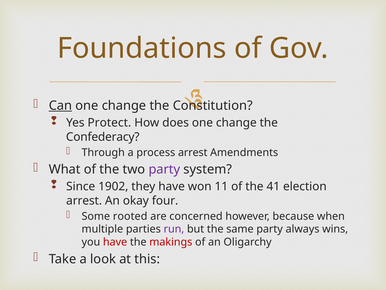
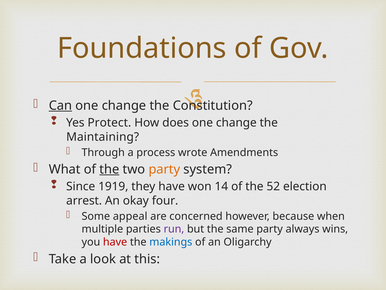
Confederacy: Confederacy -> Maintaining (103, 137)
process arrest: arrest -> wrote (193, 152)
the underline: none -> present (109, 169)
party colour: purple -> orange (164, 169)
1902: 1902 -> 1919 (113, 186)
11: 11 -> 14 (221, 186)
41: 41 -> 52 (273, 186)
rooted: rooted -> appeal (130, 216)
makings colour: red -> blue (171, 242)
